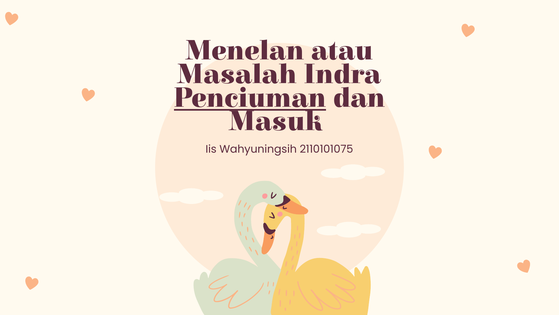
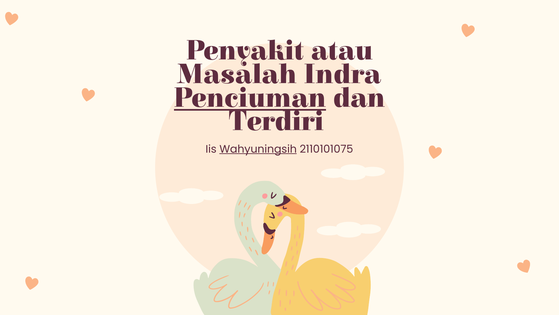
Menelan: Menelan -> Penyakit (245, 51)
Masuk: Masuk -> Terdiri (276, 121)
Wahyuningsih underline: none -> present (258, 149)
